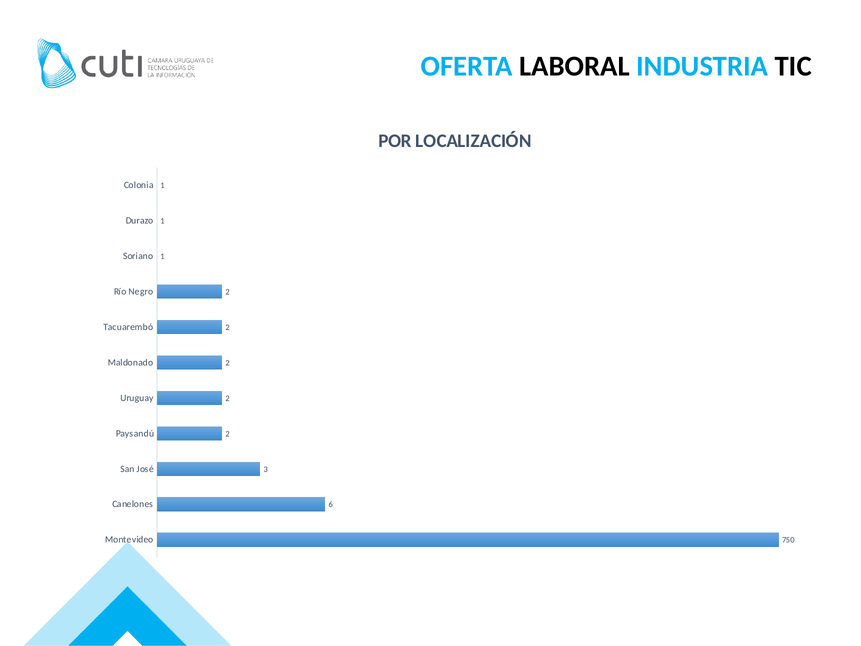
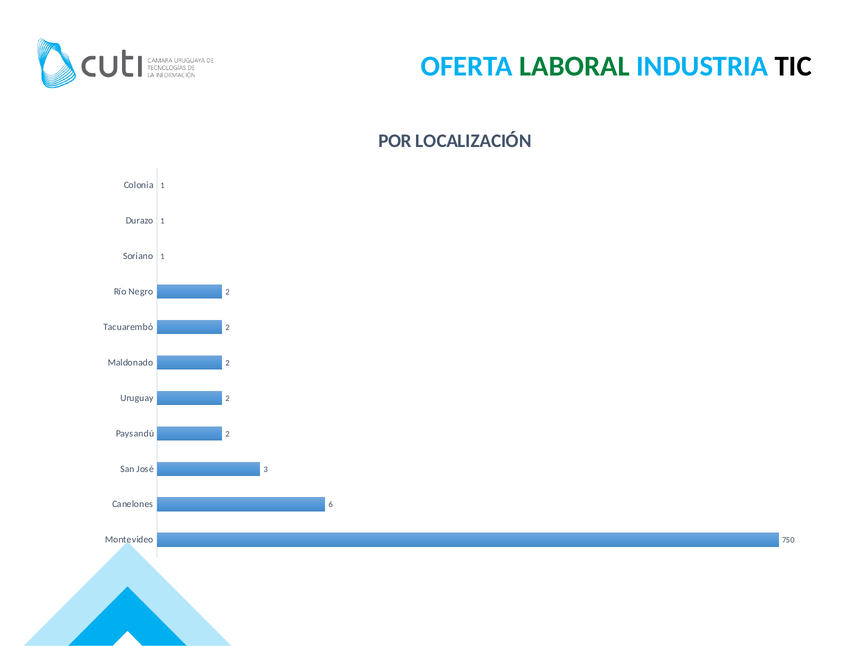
LABORAL colour: black -> green (574, 66)
